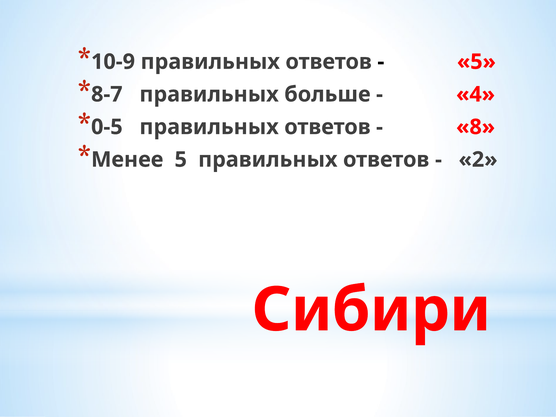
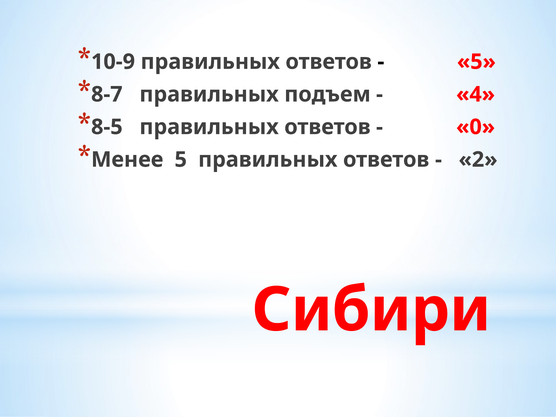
больше: больше -> подъем (327, 94)
0-5: 0-5 -> 8-5 (107, 127)
8: 8 -> 0 (476, 127)
